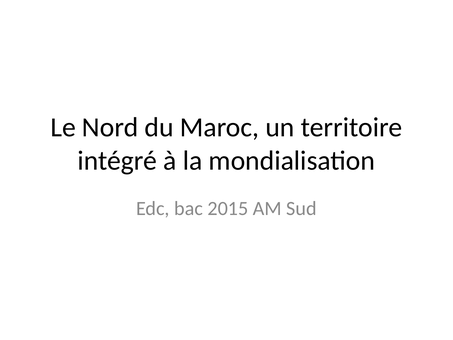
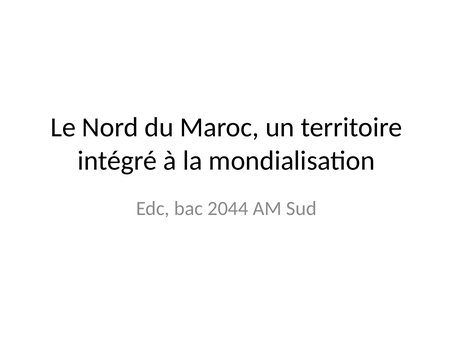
2015: 2015 -> 2044 (228, 208)
